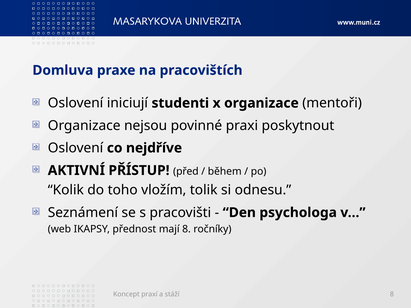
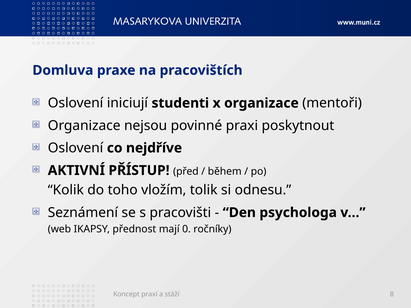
mají 8: 8 -> 0 (187, 229)
